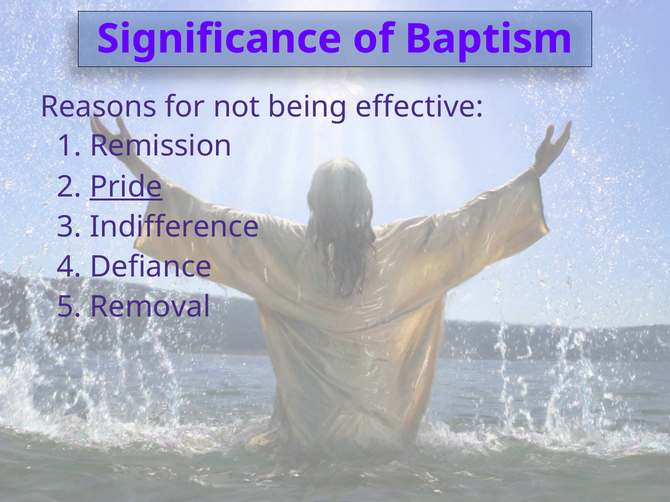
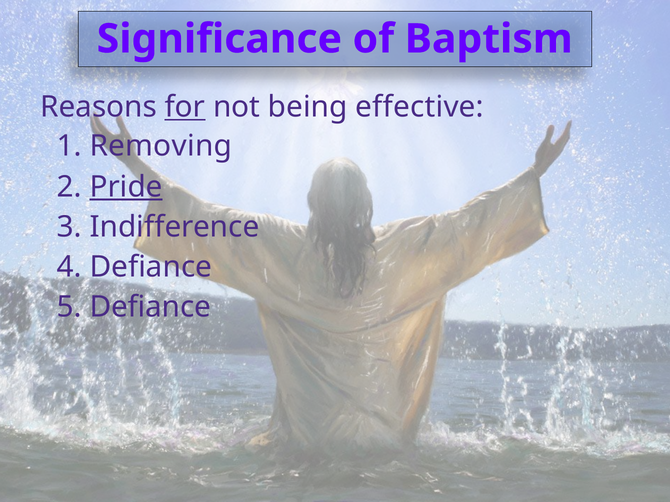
for underline: none -> present (185, 107)
Remission: Remission -> Removing (161, 146)
5 Removal: Removal -> Defiance (150, 307)
